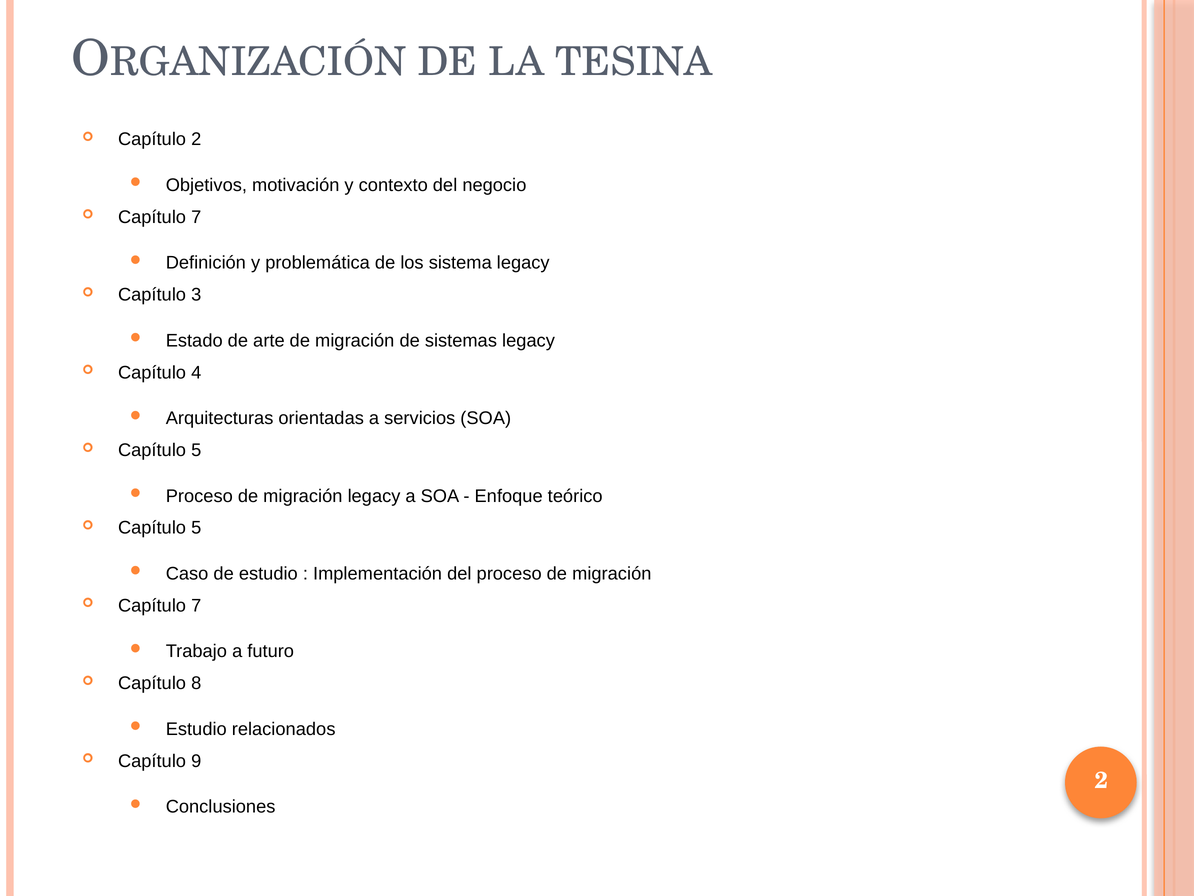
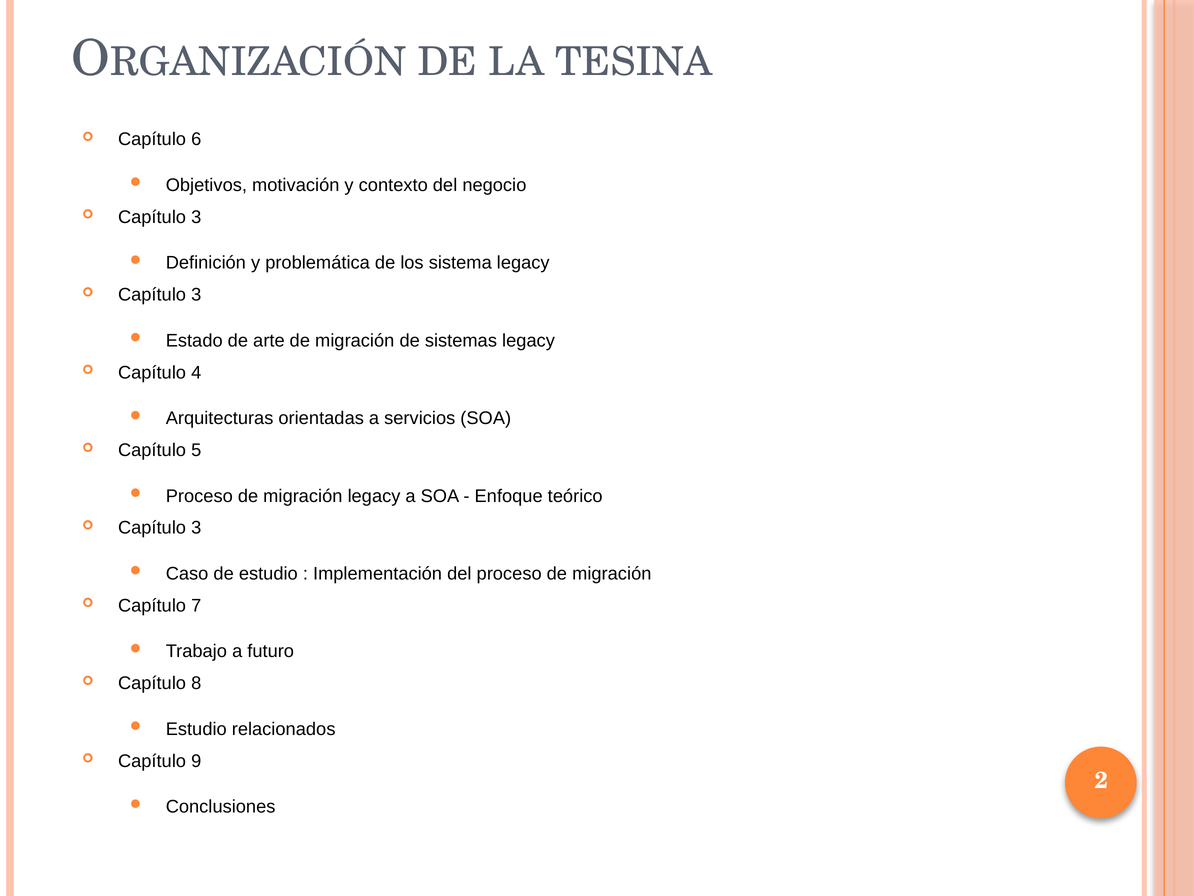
Capítulo 2: 2 -> 6 (196, 139)
7: 7 -> 3 (196, 217)
5: 5 -> 3 (196, 528)
